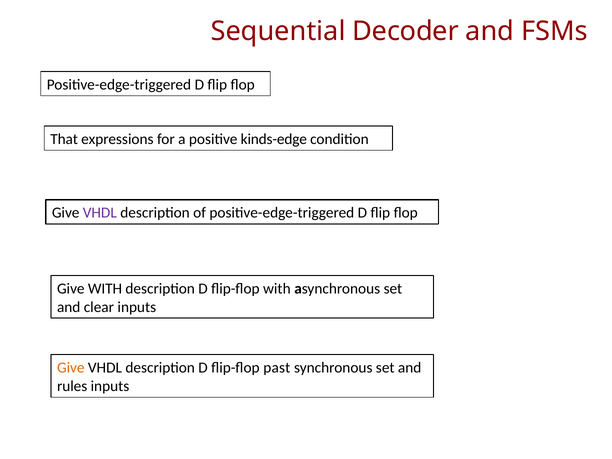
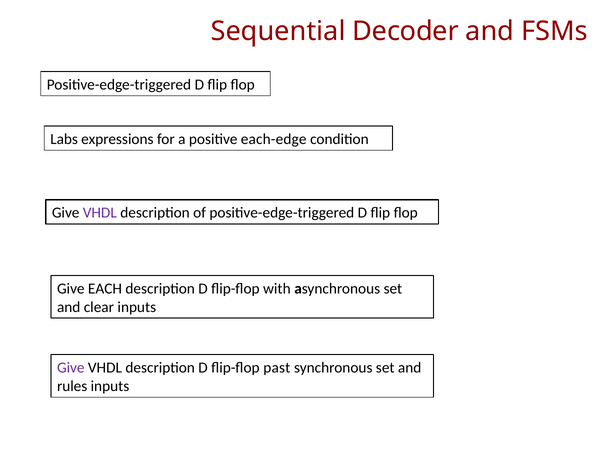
That: That -> Labs (64, 139)
kinds-edge: kinds-edge -> each-edge (274, 139)
Give WITH: WITH -> EACH (105, 289)
Give colour: orange -> purple (71, 368)
